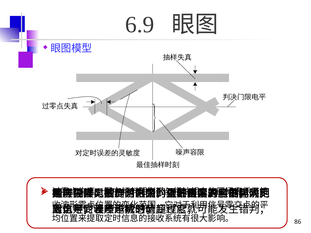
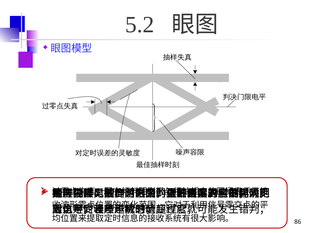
6.9: 6.9 -> 5.2 (140, 25)
